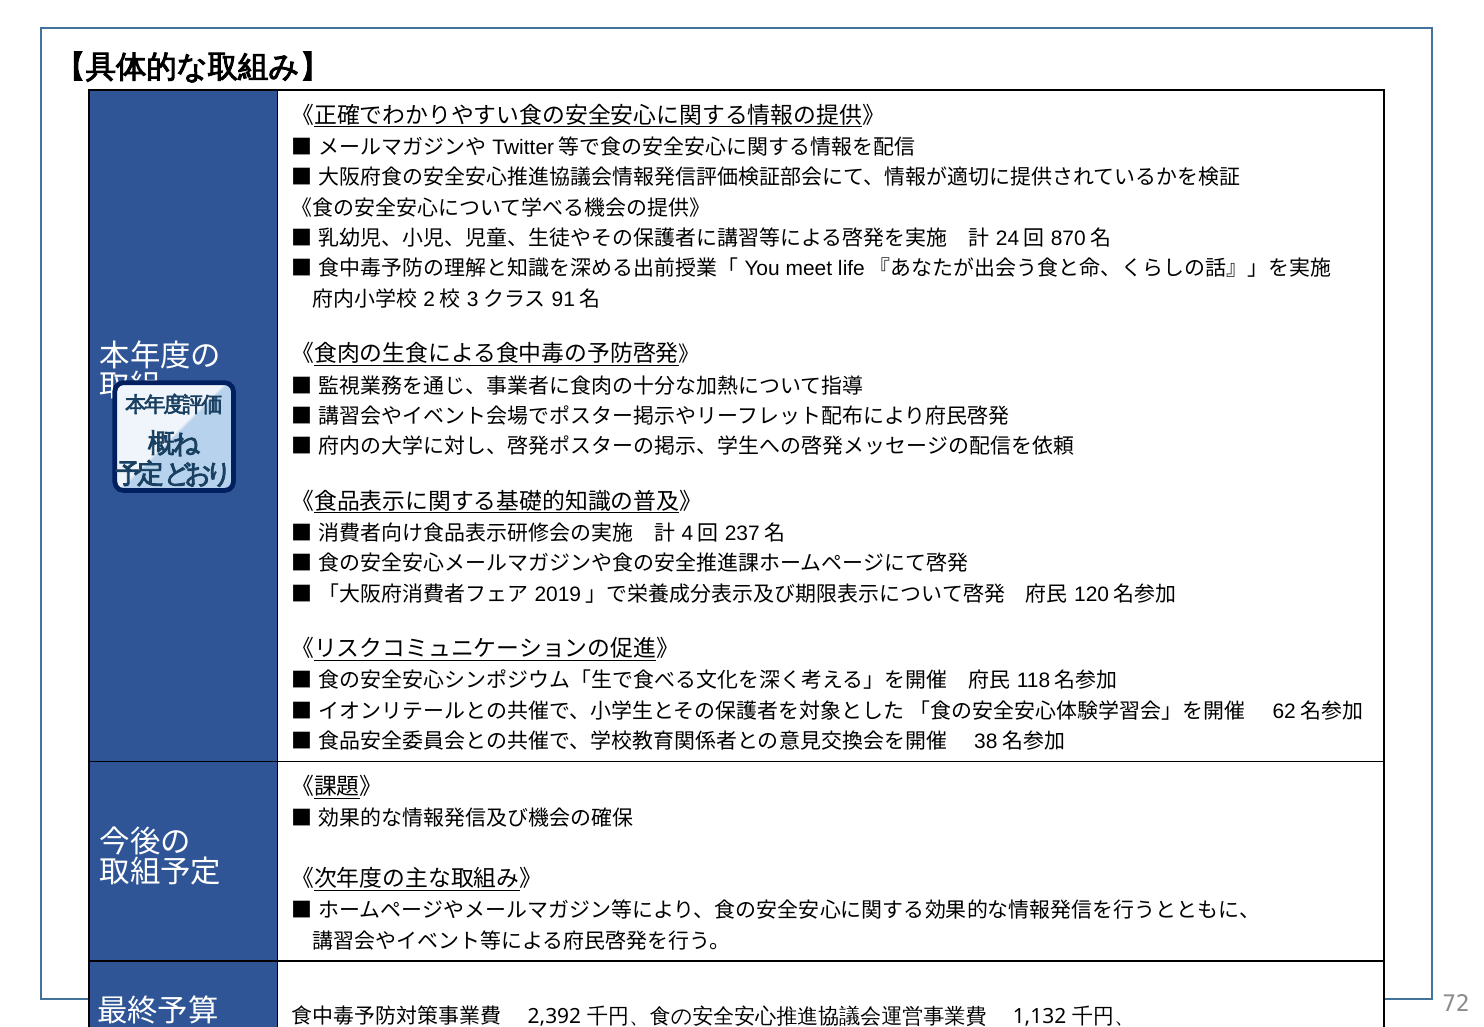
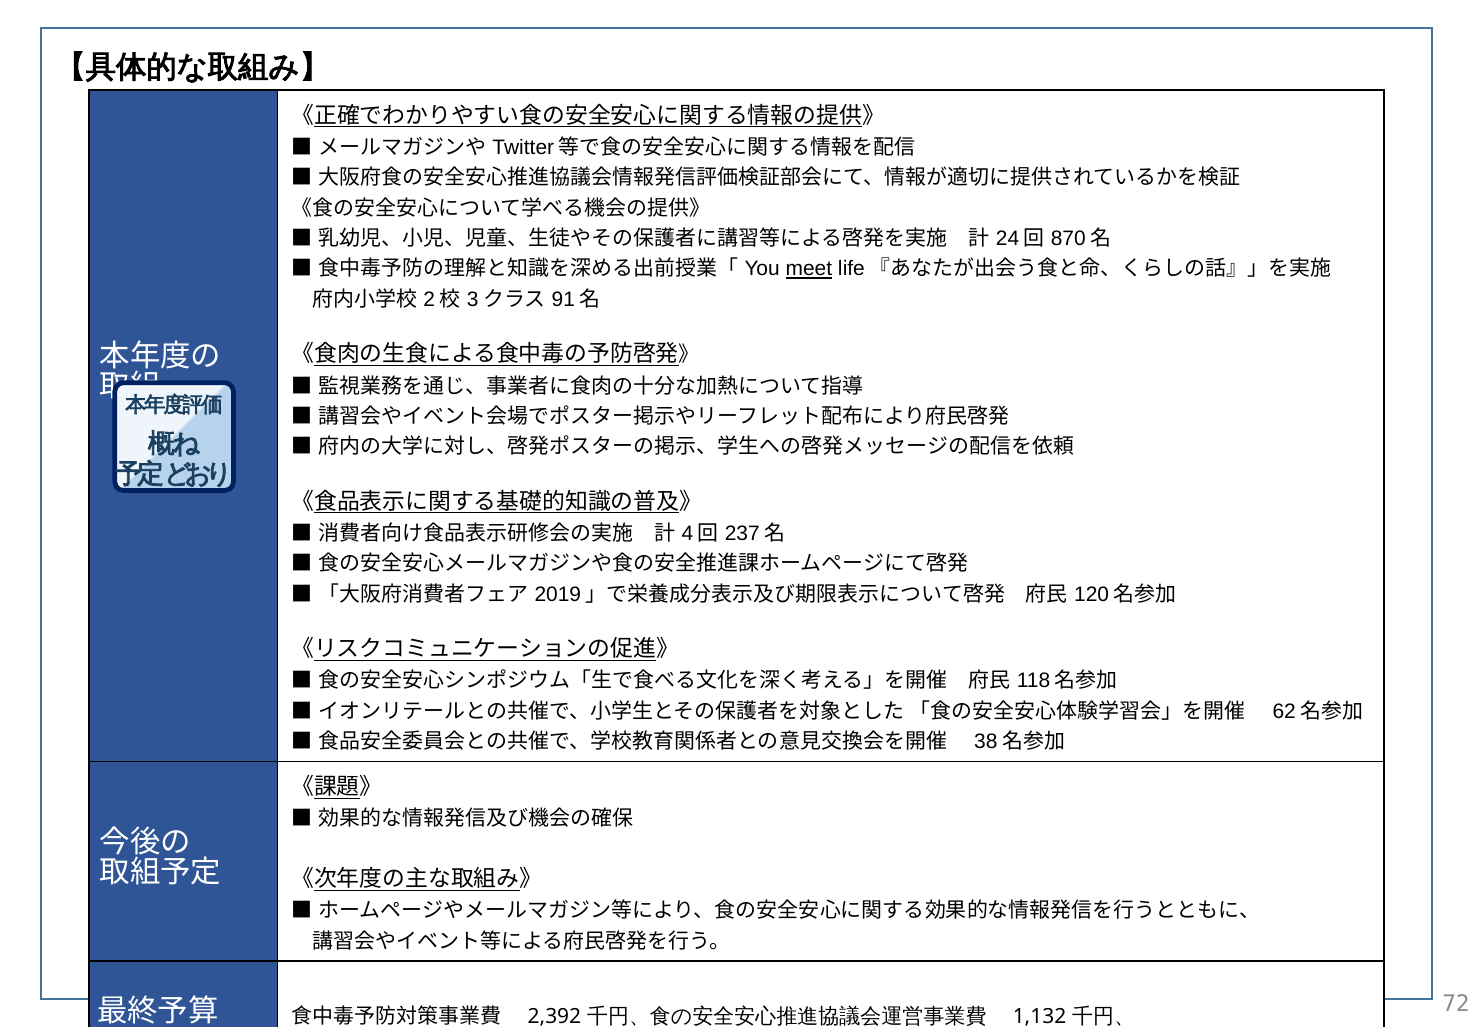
meet underline: none -> present (809, 269)
